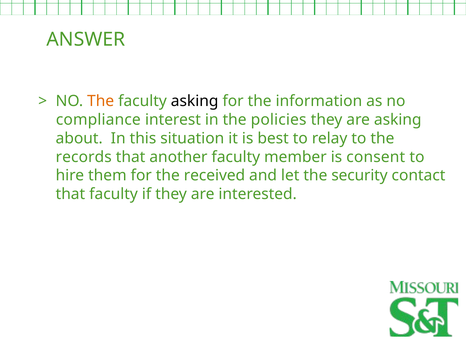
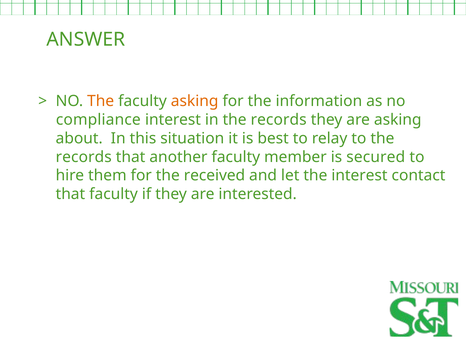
asking colour: black -> orange (195, 101)
in the policies: policies -> records (279, 120)
consent: consent -> secured (376, 157)
the security: security -> interest (359, 176)
